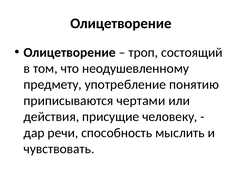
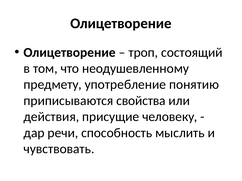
чертами: чертами -> свойства (141, 101)
